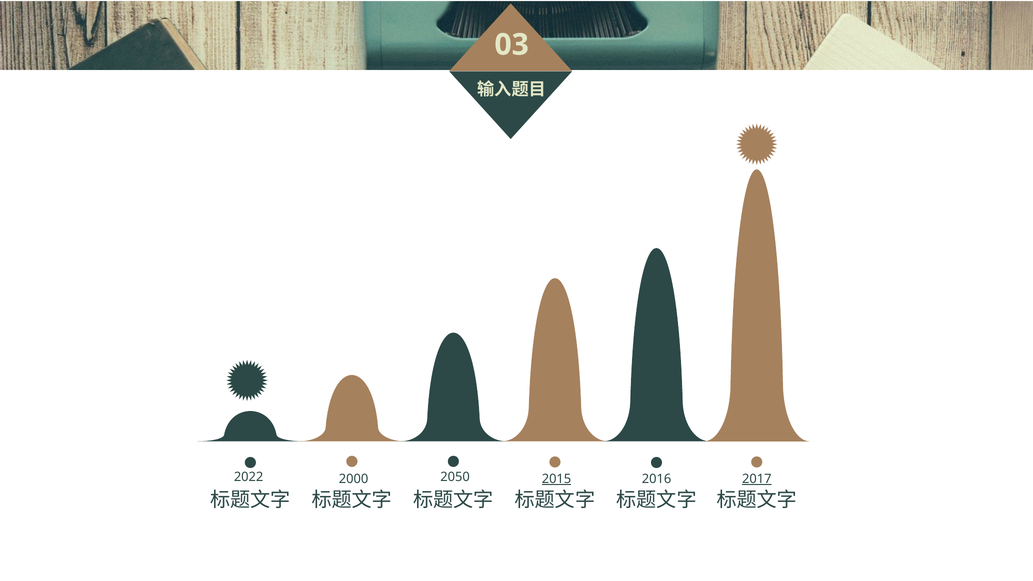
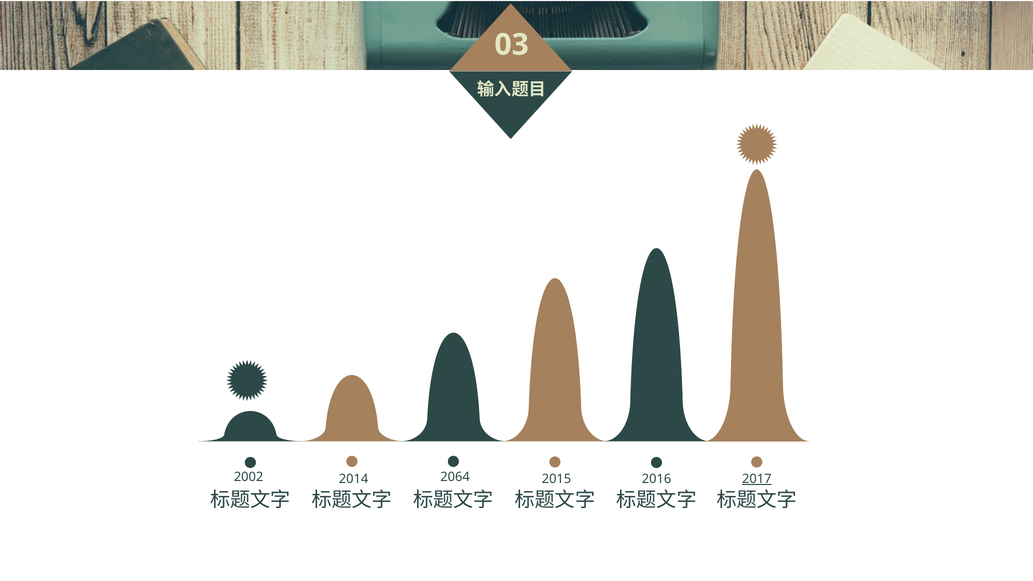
2022: 2022 -> 2002 (249, 477)
2050: 2050 -> 2064 (455, 477)
2000: 2000 -> 2014 (354, 479)
2015 underline: present -> none (557, 479)
